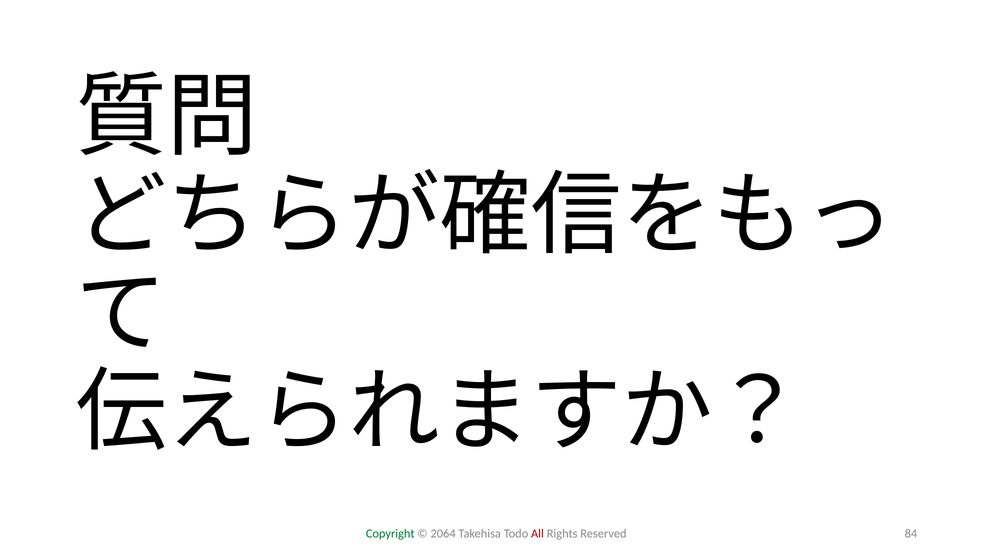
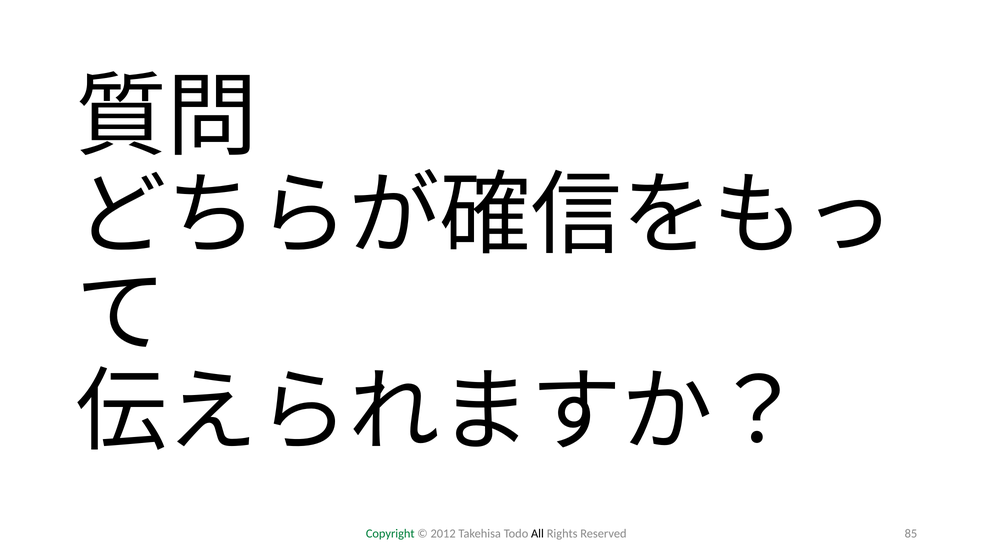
2064: 2064 -> 2012 (443, 533)
All colour: red -> black (537, 533)
84: 84 -> 85 (911, 533)
